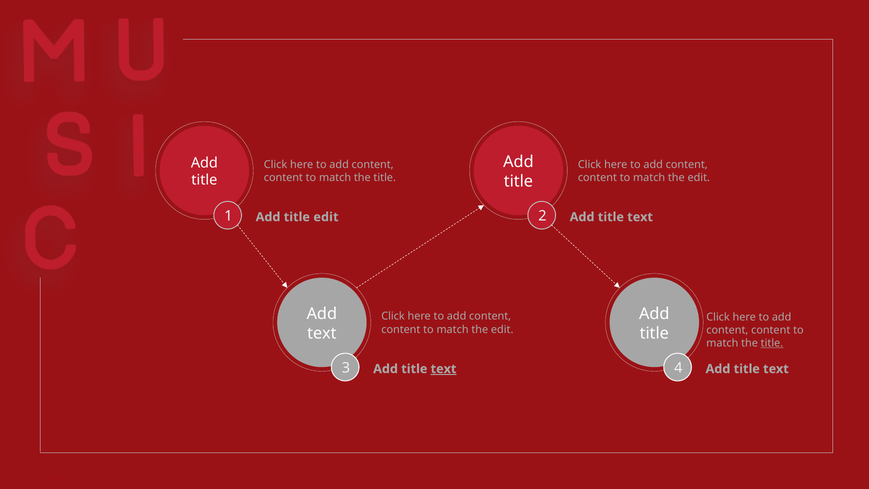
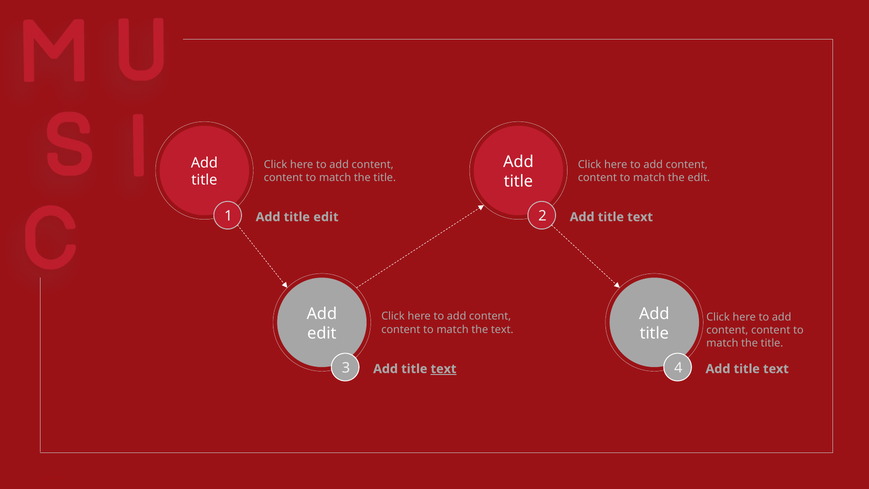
edit: edit -> text (502, 329)
text: text -> edit (322, 333)
title underline: present -> none (772, 343)
